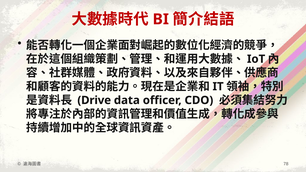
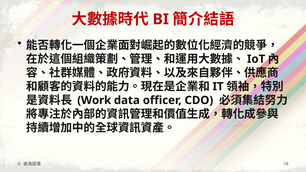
Drive: Drive -> Work (94, 100)
